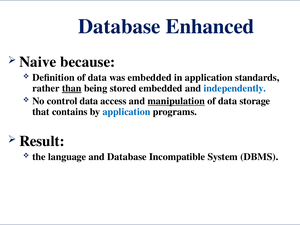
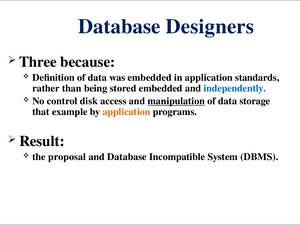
Enhanced: Enhanced -> Designers (210, 26)
Naive: Naive -> Three (38, 62)
than underline: present -> none (72, 88)
control data: data -> disk (89, 101)
contains: contains -> example (70, 112)
application colour: blue -> orange (126, 112)
language: language -> proposal (67, 157)
